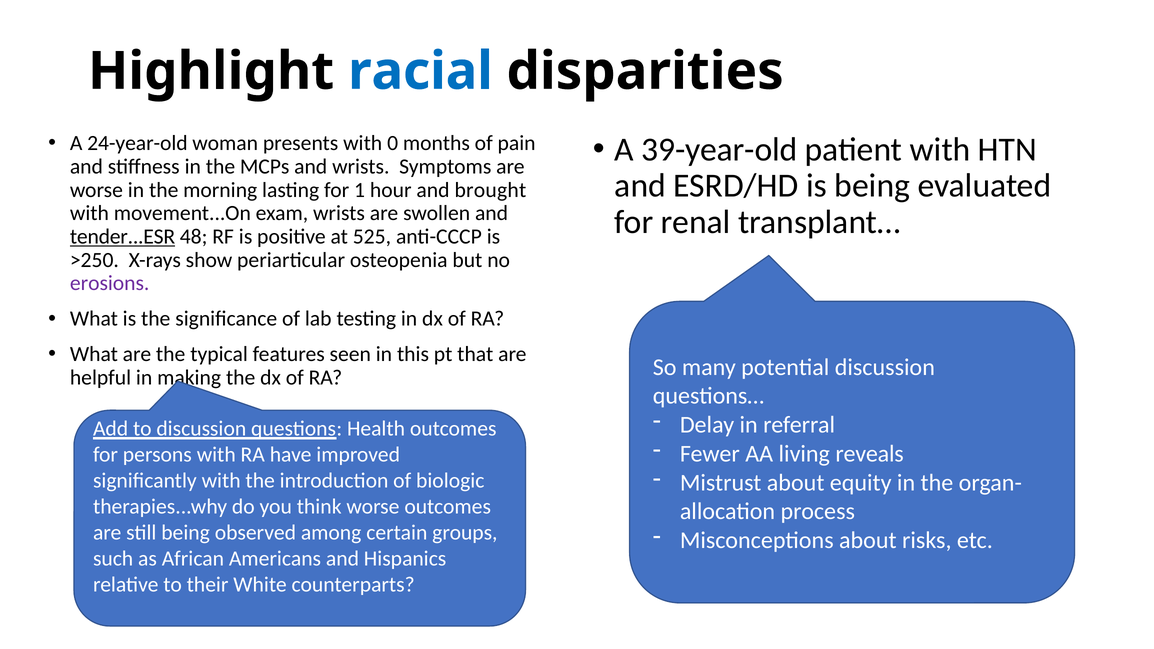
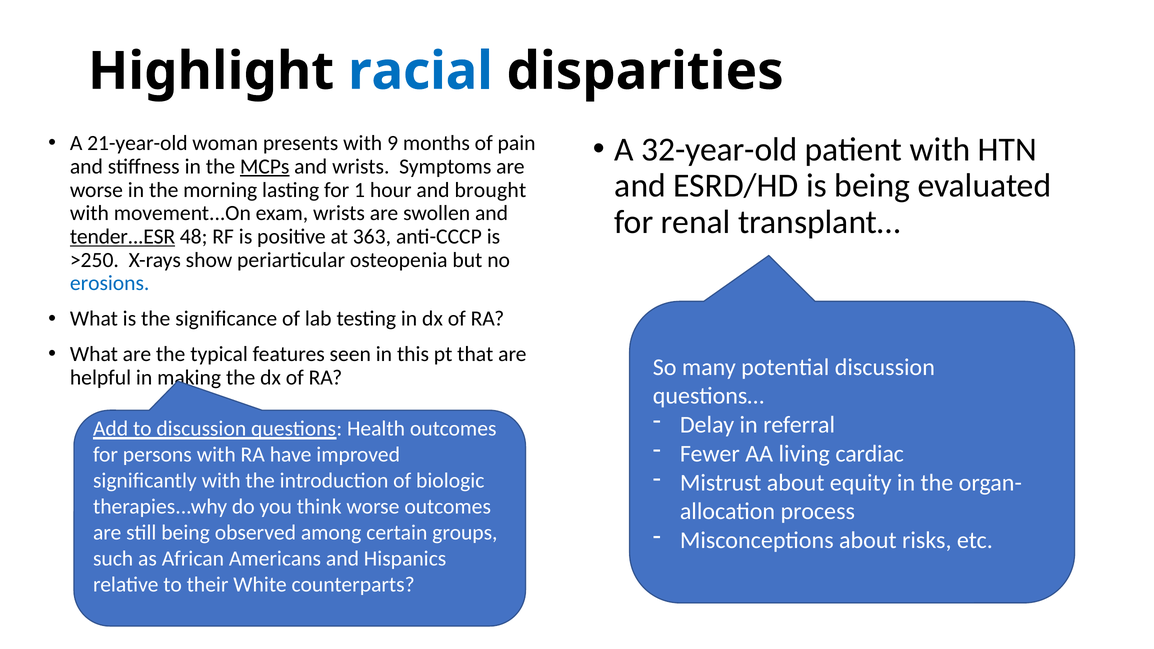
24-year-old: 24-year-old -> 21-year-old (137, 143)
0: 0 -> 9 (393, 143)
39-year-old: 39-year-old -> 32-year-old (719, 150)
MCPs underline: none -> present (265, 167)
525: 525 -> 363 (372, 237)
erosions colour: purple -> blue (110, 283)
reveals: reveals -> cardiac (870, 454)
